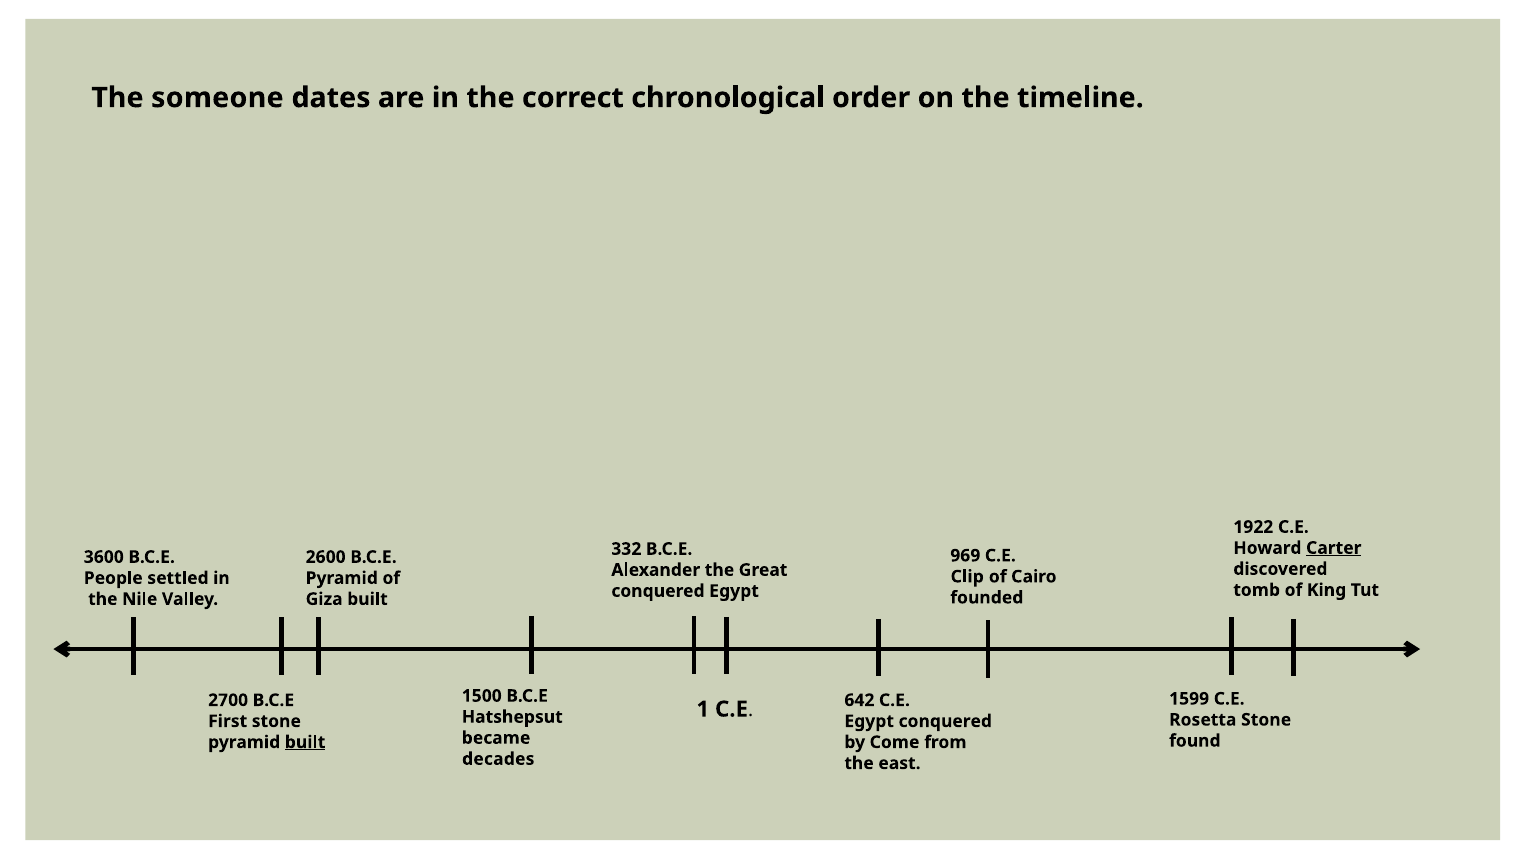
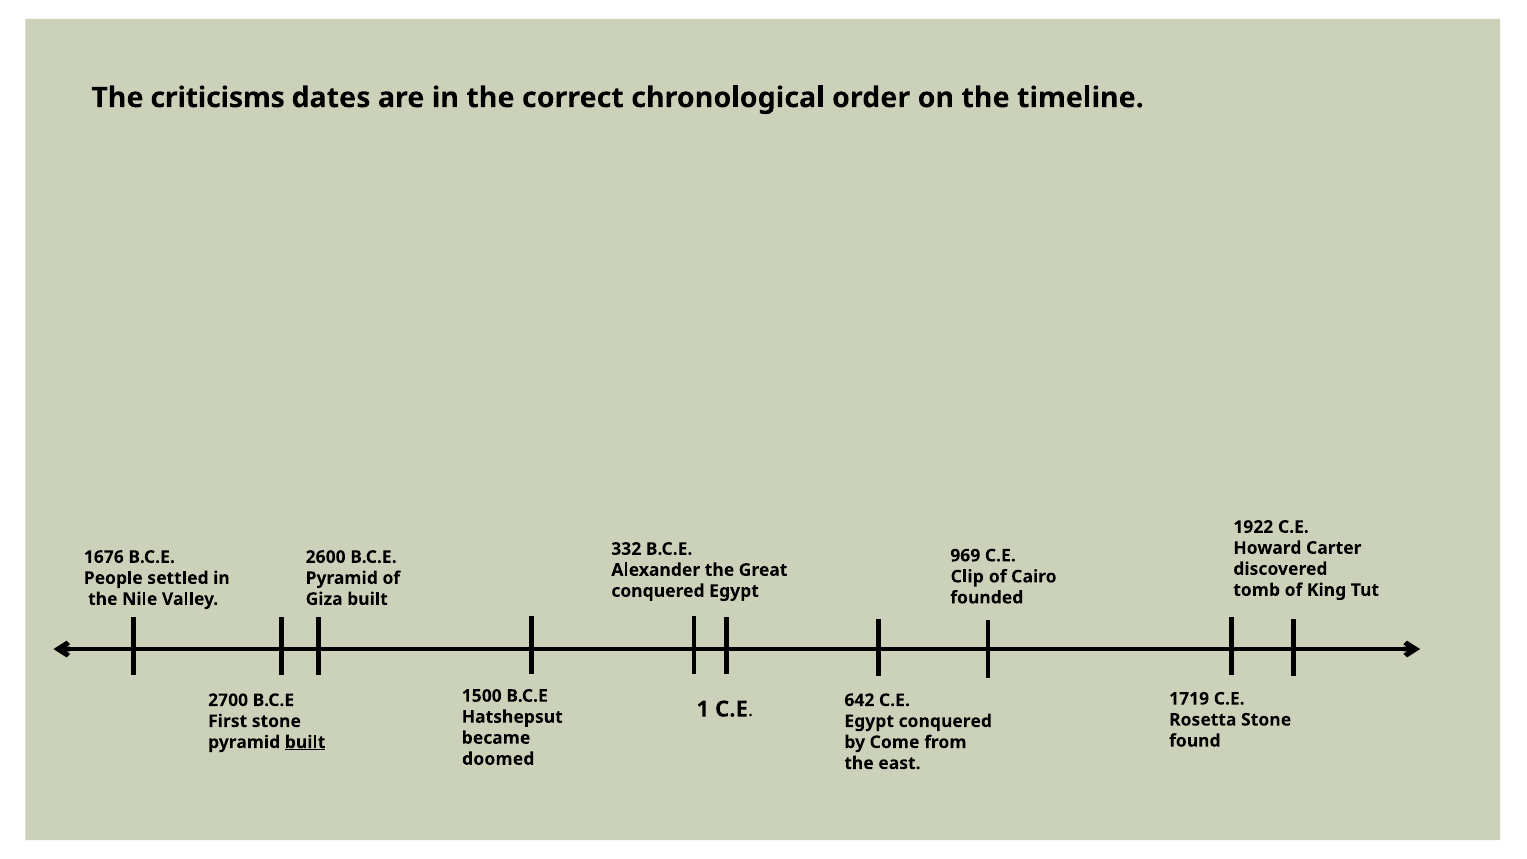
someone: someone -> criticisms (218, 98)
Carter underline: present -> none (1334, 548)
3600: 3600 -> 1676 (104, 557)
1599: 1599 -> 1719 (1189, 699)
decades: decades -> doomed (498, 759)
